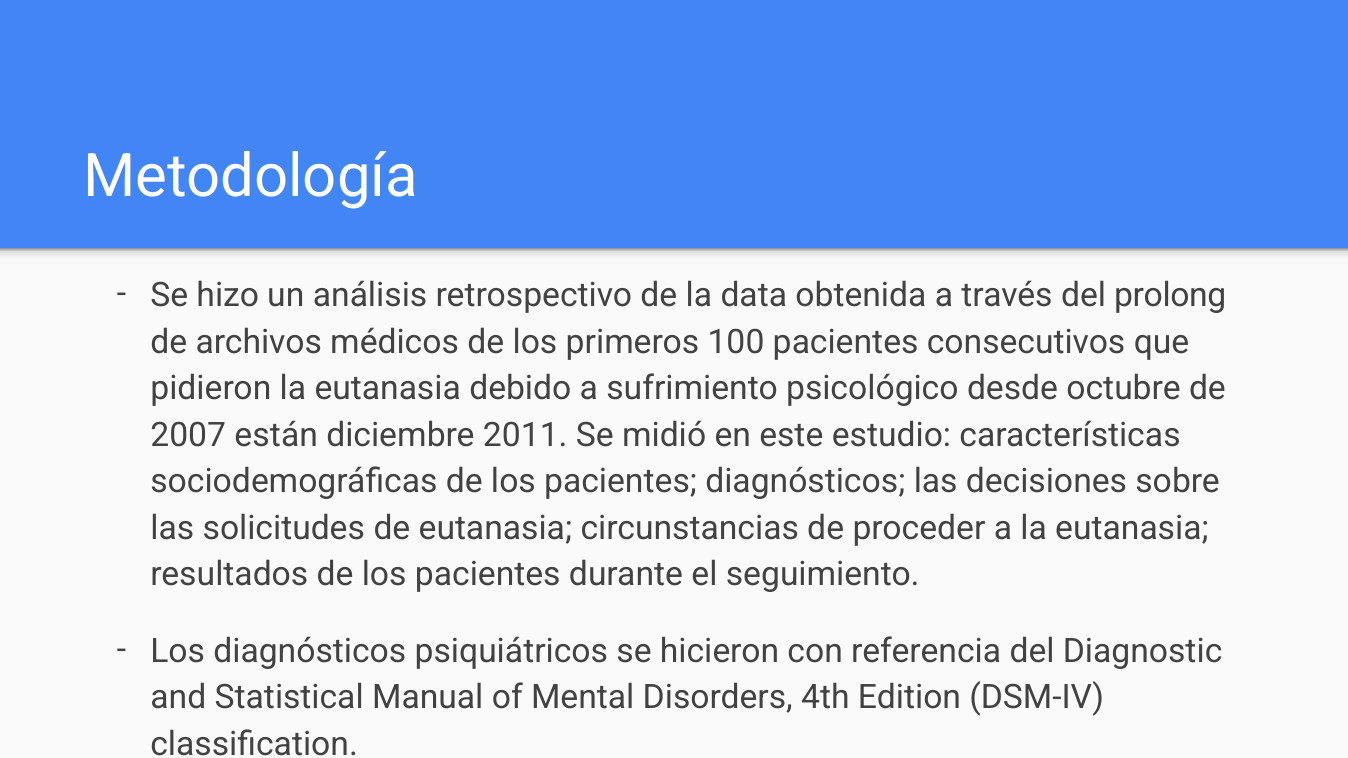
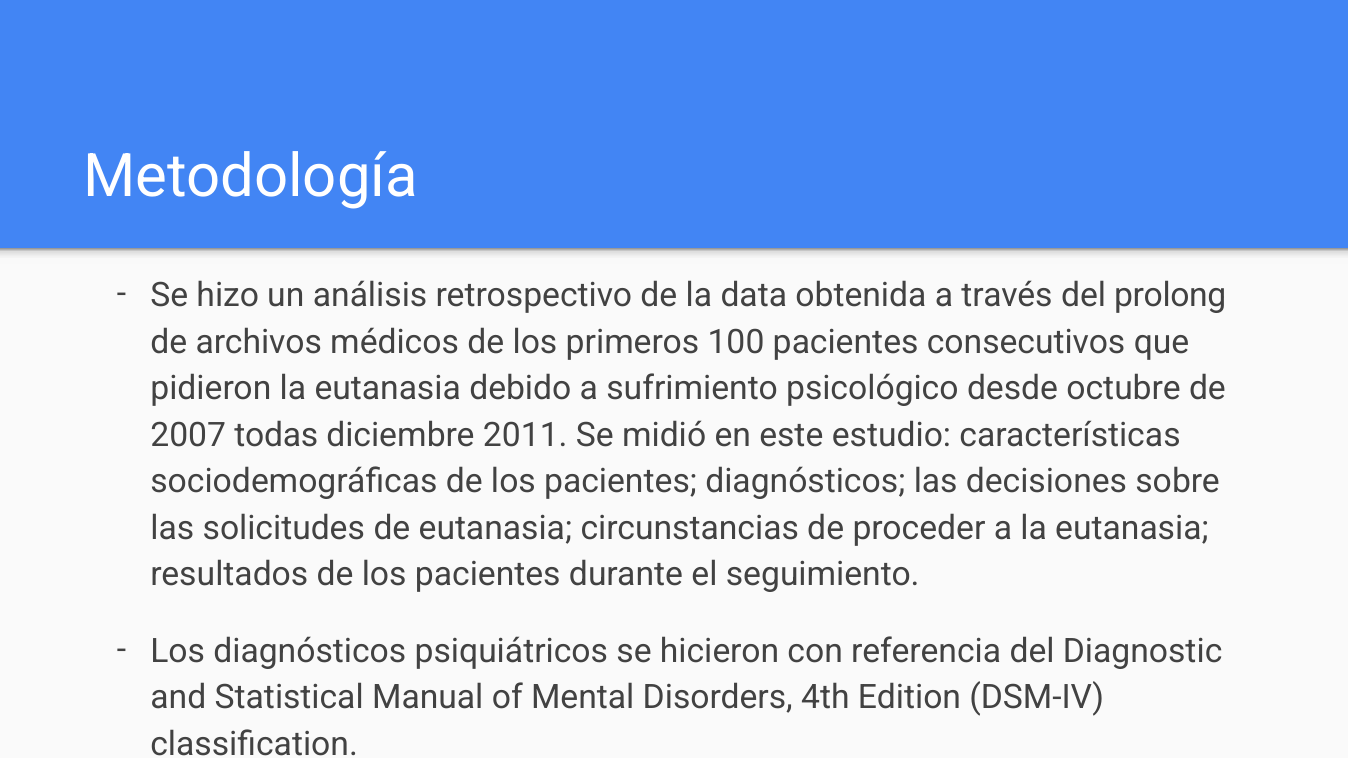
están: están -> todas (276, 435)
